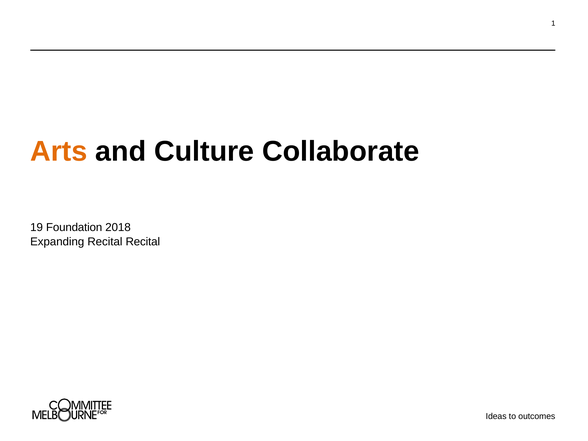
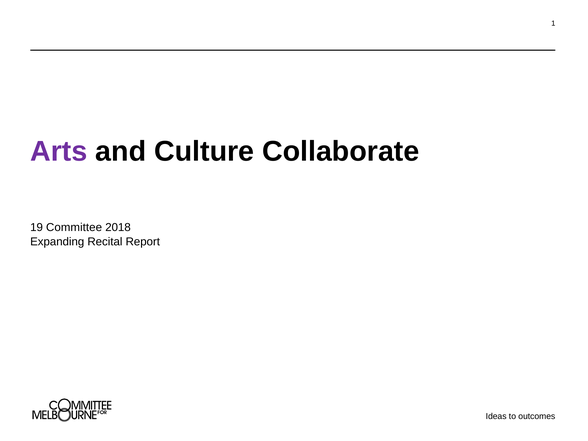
Arts colour: orange -> purple (59, 151)
Foundation: Foundation -> Committee (74, 227)
Recital Recital: Recital -> Report (143, 242)
